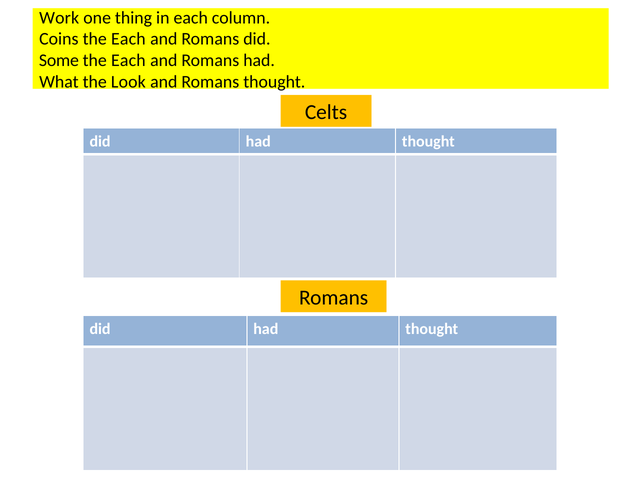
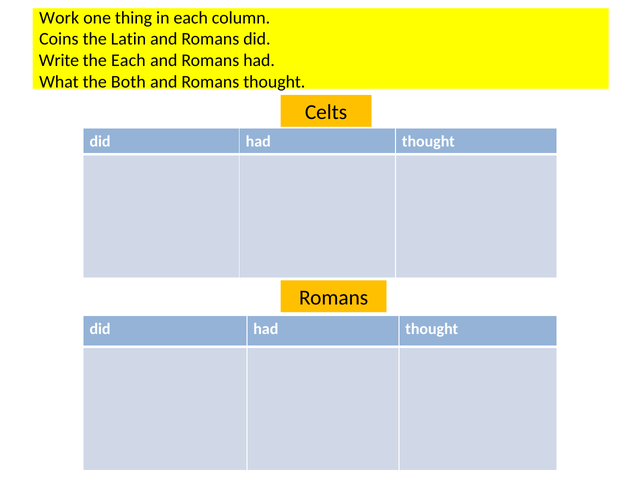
Each: Each -> Latin (128, 39)
Some: Some -> Write (59, 60)
Look: Look -> Both (128, 82)
